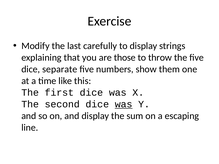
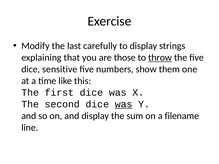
throw underline: none -> present (160, 58)
separate: separate -> sensitive (60, 69)
escaping: escaping -> filename (182, 116)
